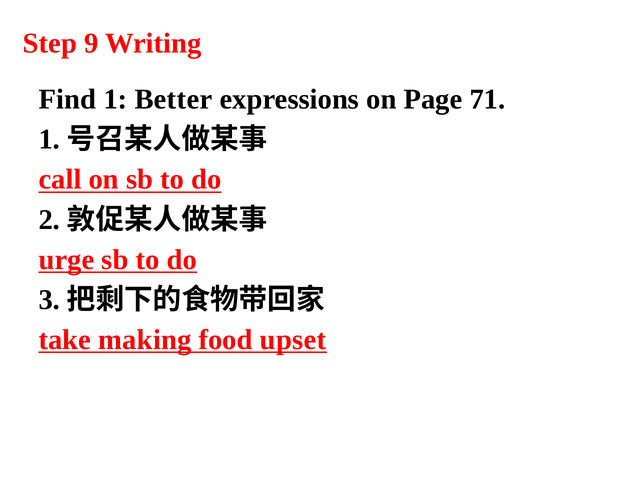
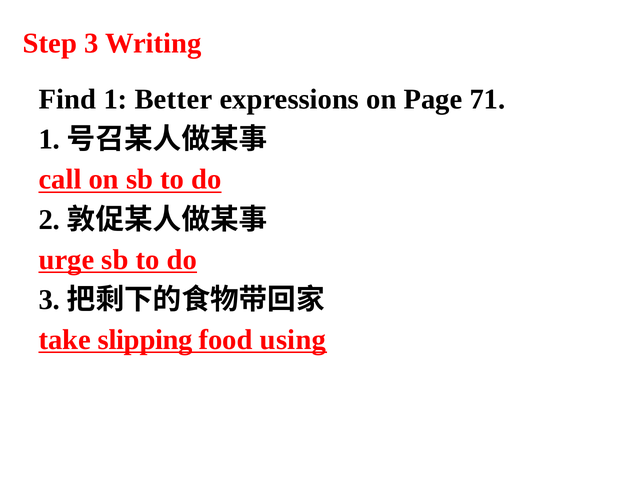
Step 9: 9 -> 3 (91, 43)
making: making -> slipping (145, 340)
upset: upset -> using (293, 340)
